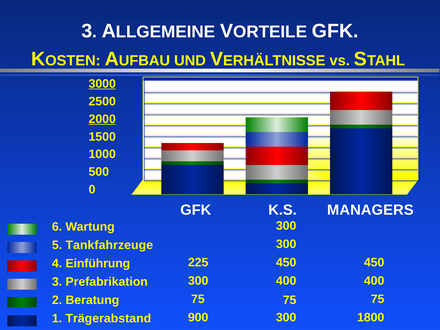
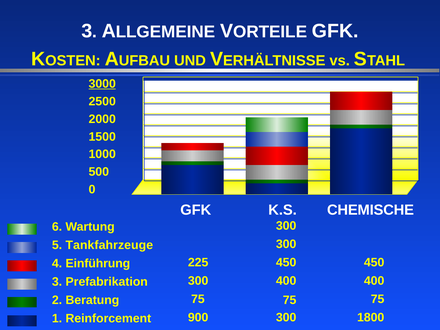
2000 underline: present -> none (102, 119)
MANAGERS: MANAGERS -> CHEMISCHE (370, 210)
Trägerabstand: Trägerabstand -> Reinforcement (108, 318)
